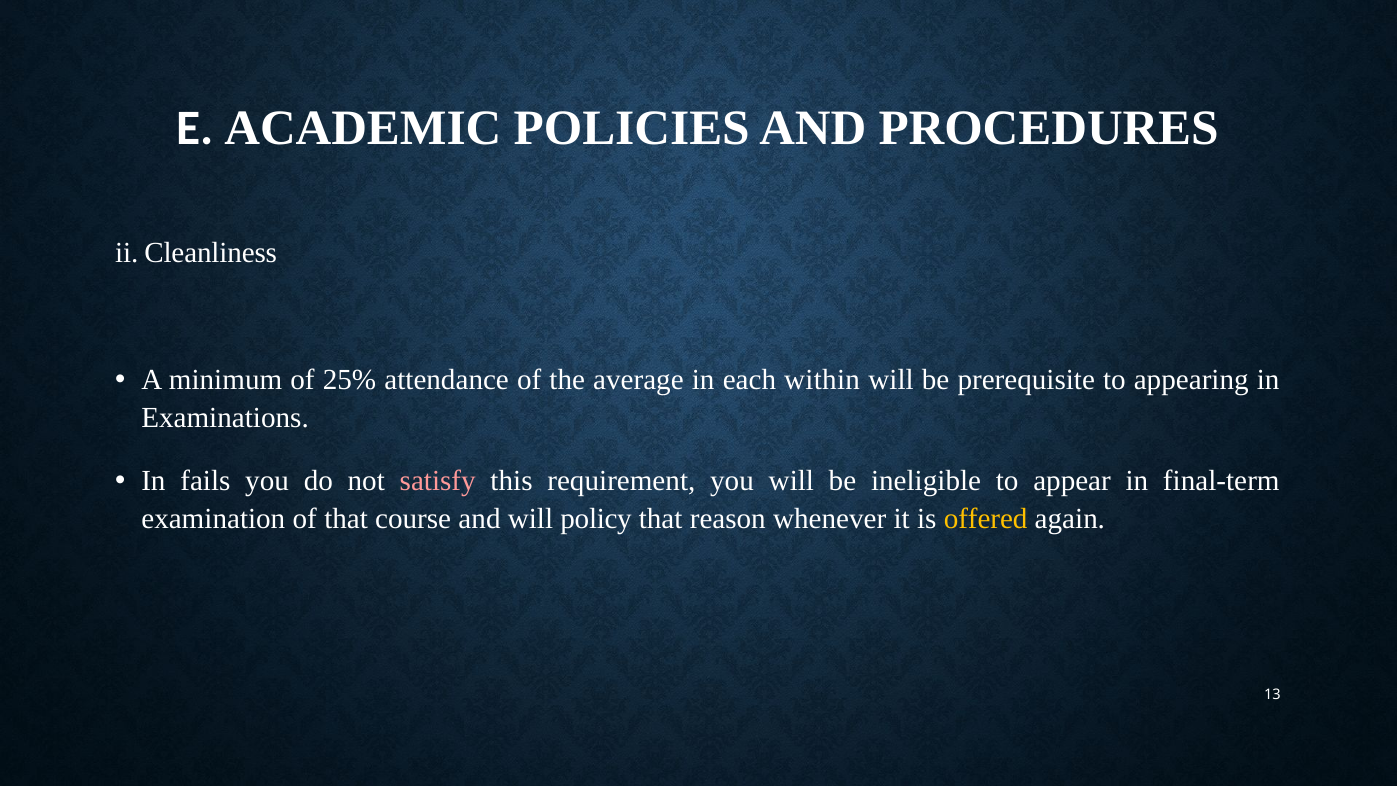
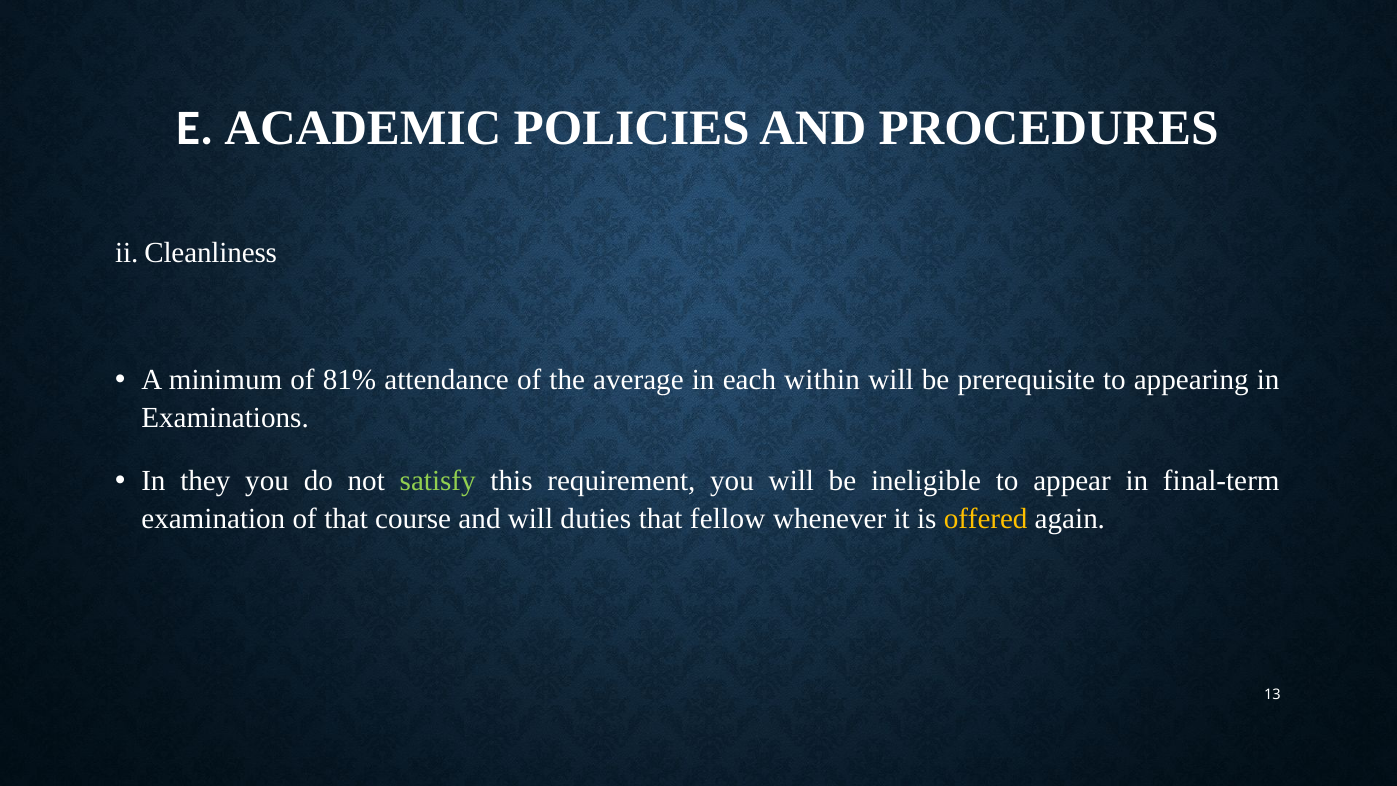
25%: 25% -> 81% (350, 380)
fails: fails -> they (205, 481)
satisfy colour: pink -> light green (438, 481)
policy: policy -> duties (596, 518)
reason: reason -> fellow (728, 518)
